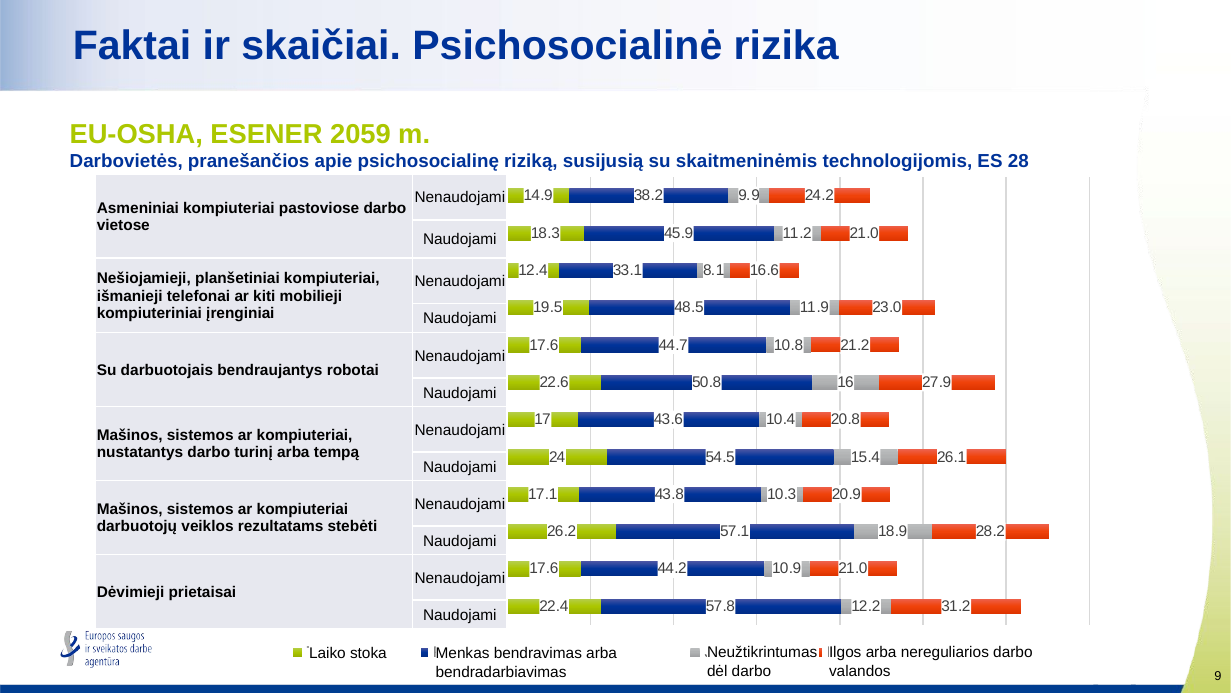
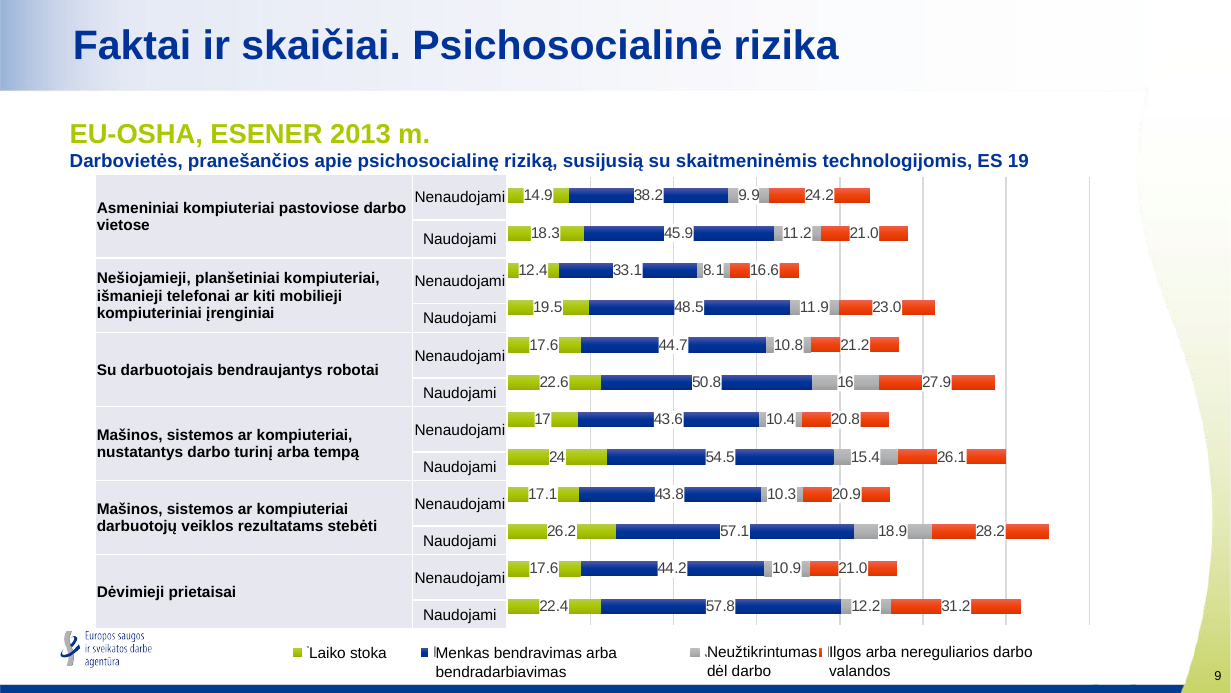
2059: 2059 -> 2013 (360, 134)
28: 28 -> 19 (1018, 161)
